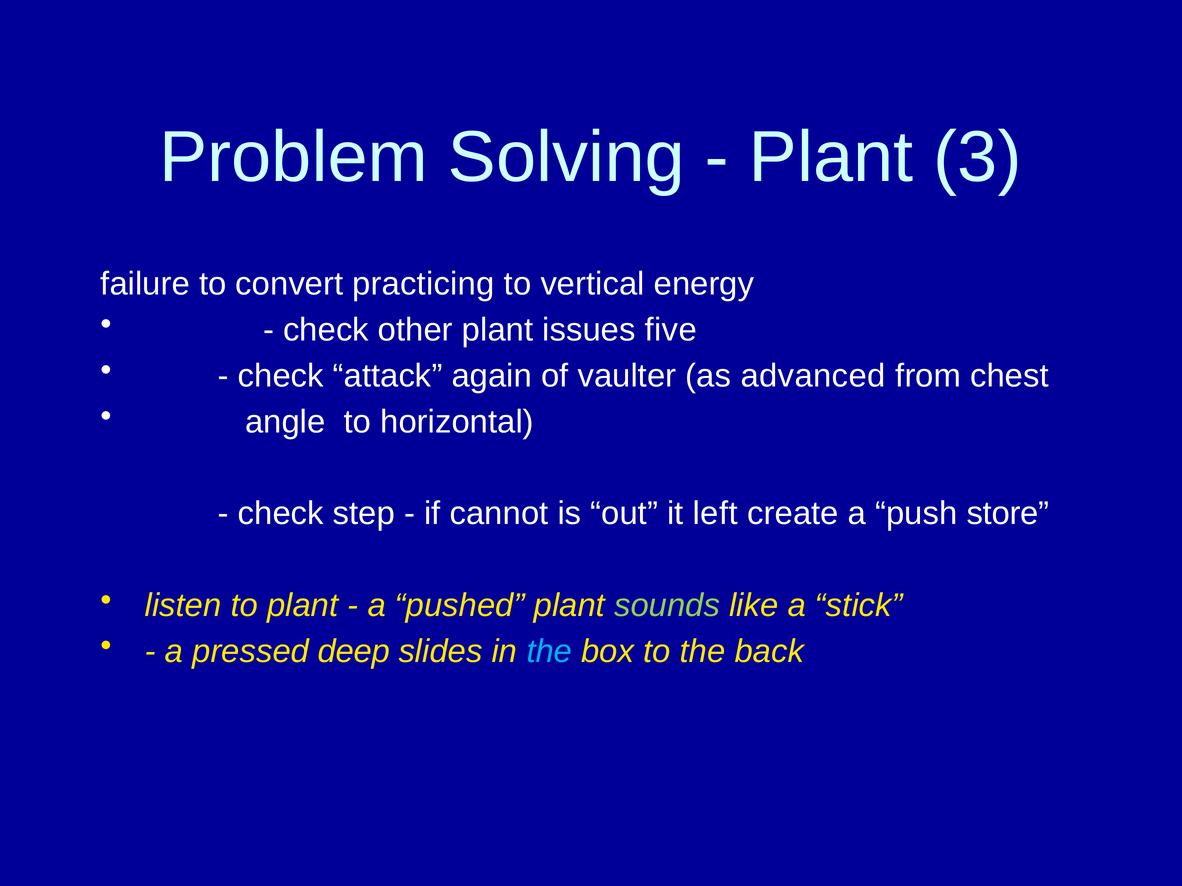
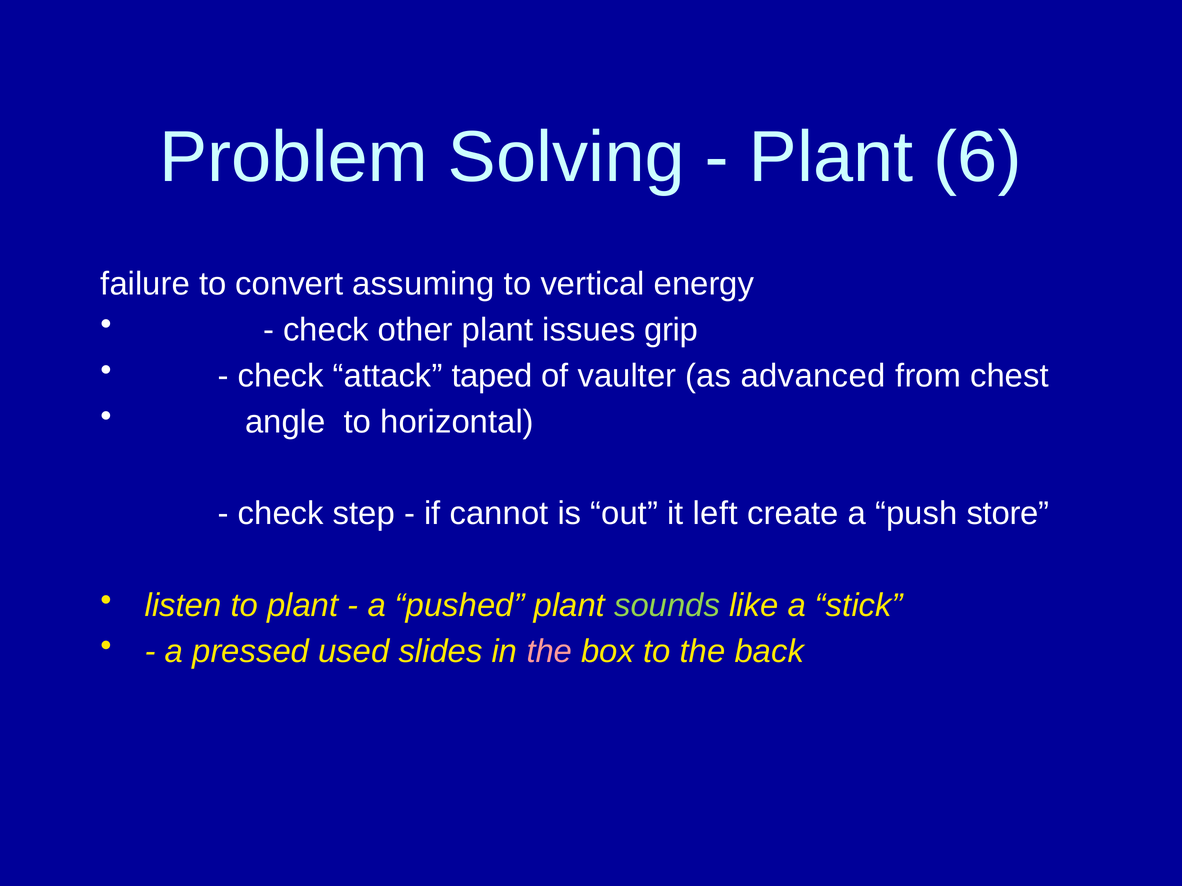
3: 3 -> 6 (978, 158)
practicing: practicing -> assuming (423, 284)
five: five -> grip (671, 330)
again: again -> taped (492, 376)
deep: deep -> used (354, 652)
the colour: light blue -> pink (549, 652)
